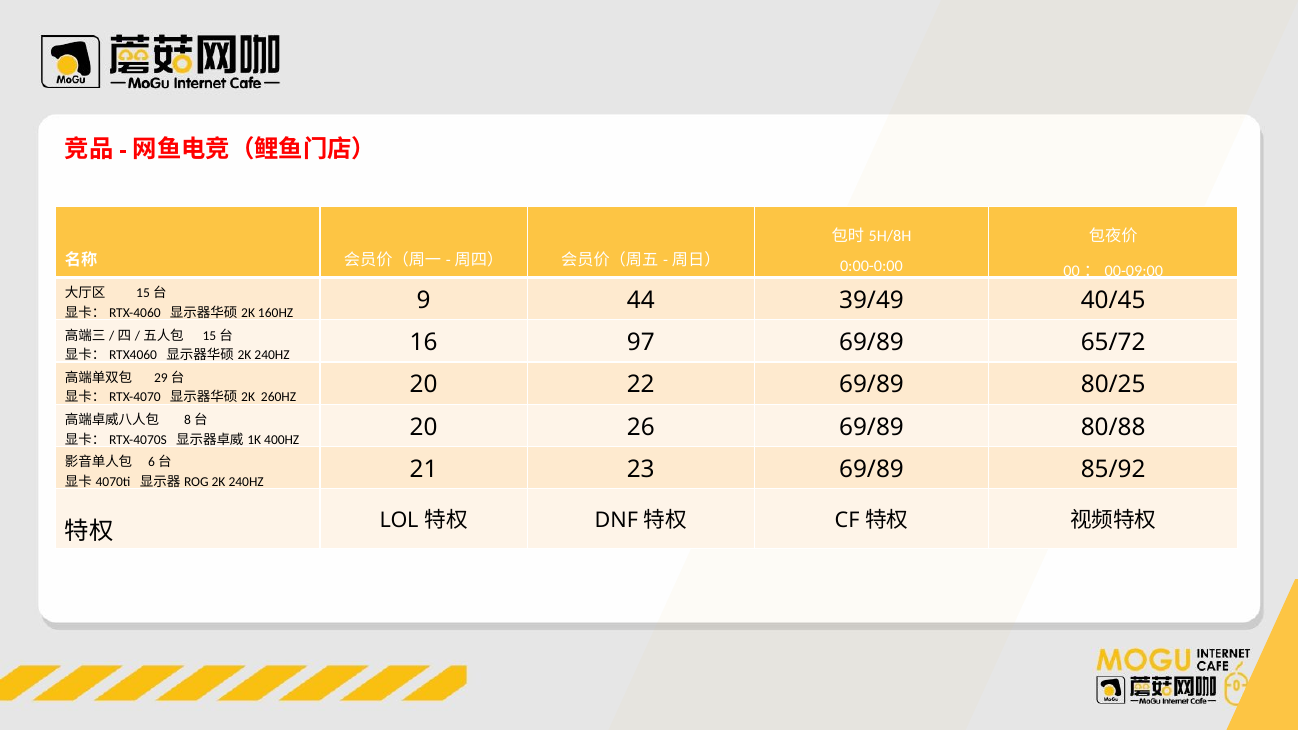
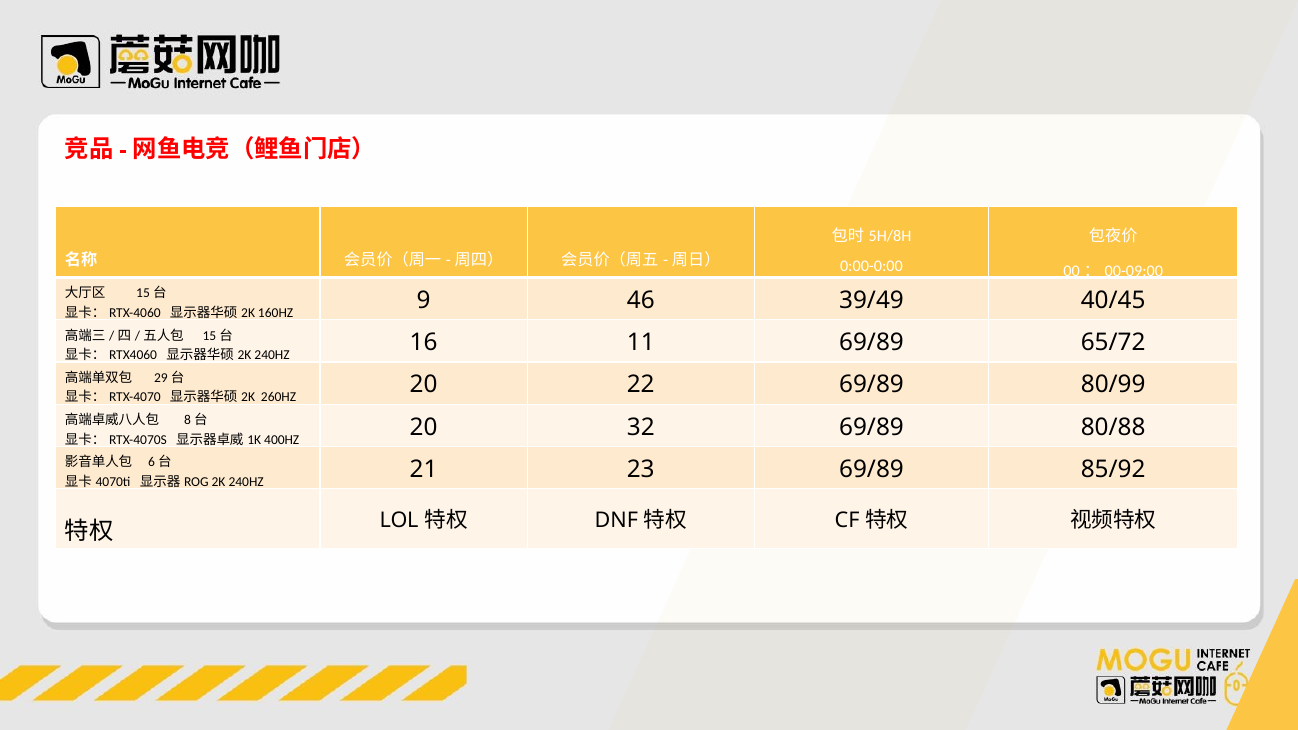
44: 44 -> 46 (641, 300)
97: 97 -> 11 (641, 343)
80/25: 80/25 -> 80/99 (1113, 385)
26: 26 -> 32 (641, 427)
